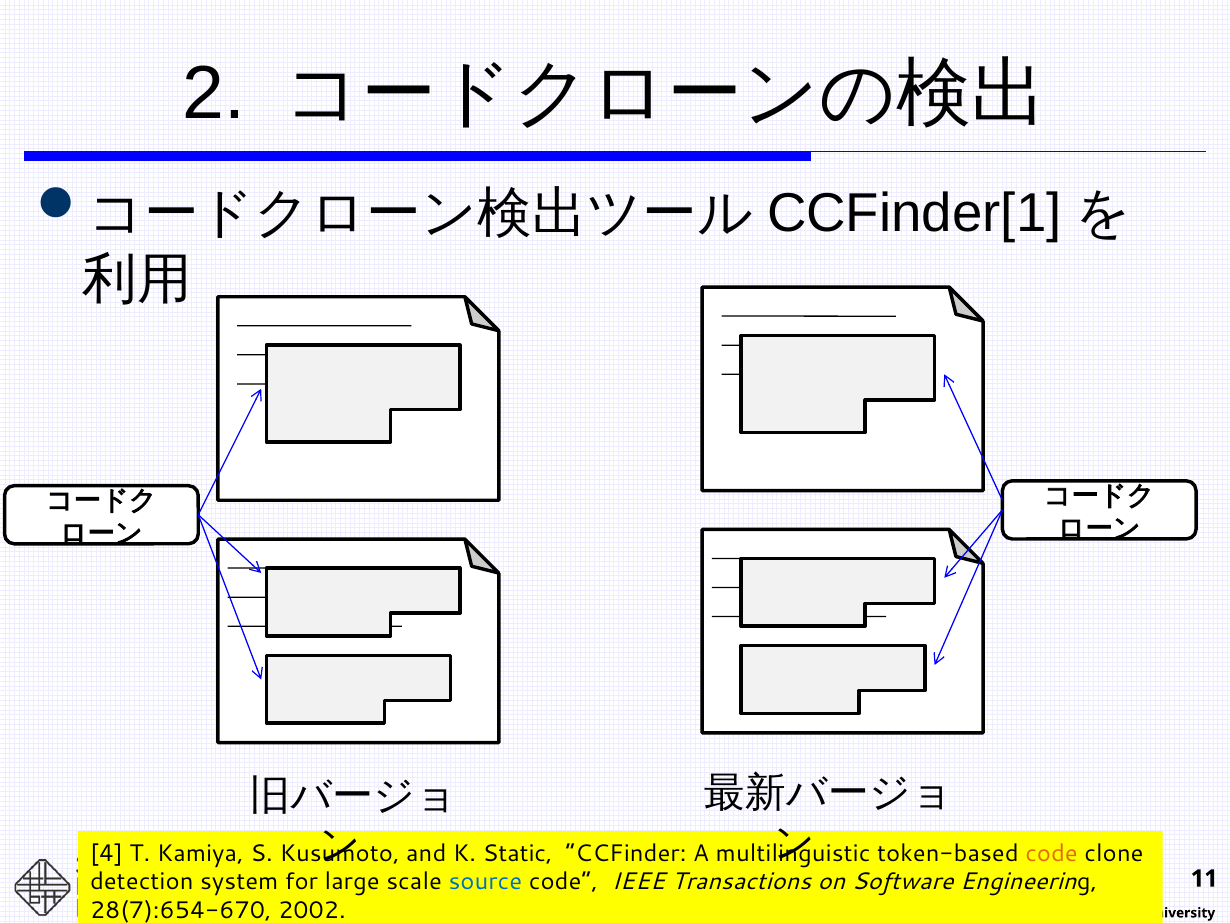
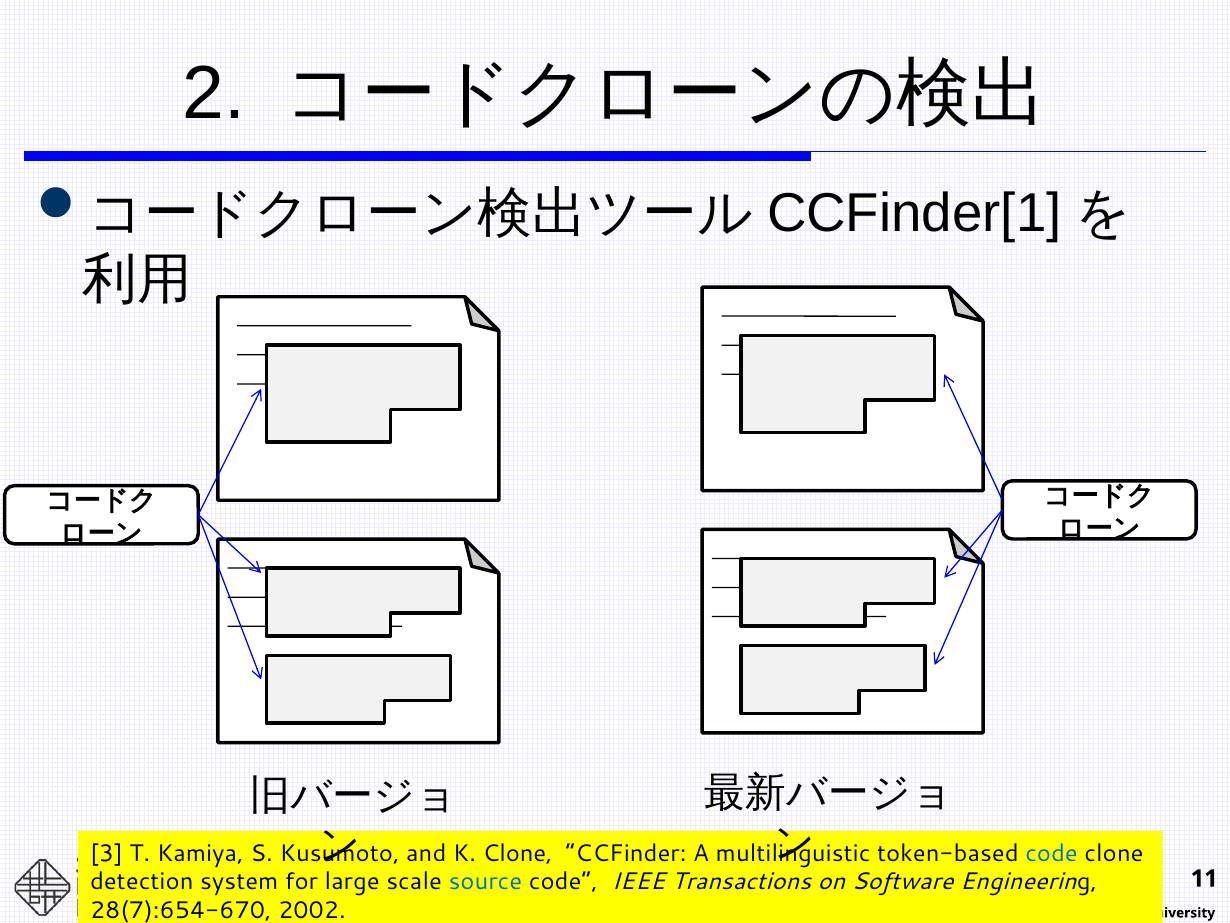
4: 4 -> 3 (106, 853)
K Static: Static -> Clone (518, 853)
code colour: orange -> blue (1052, 853)
